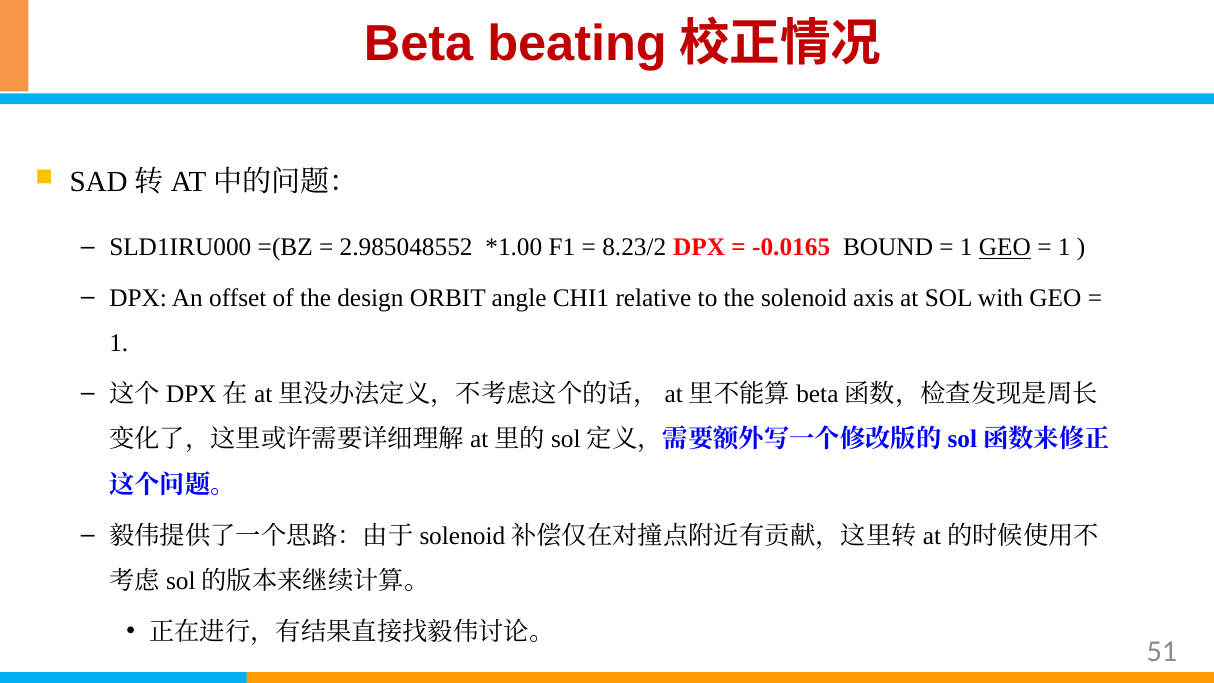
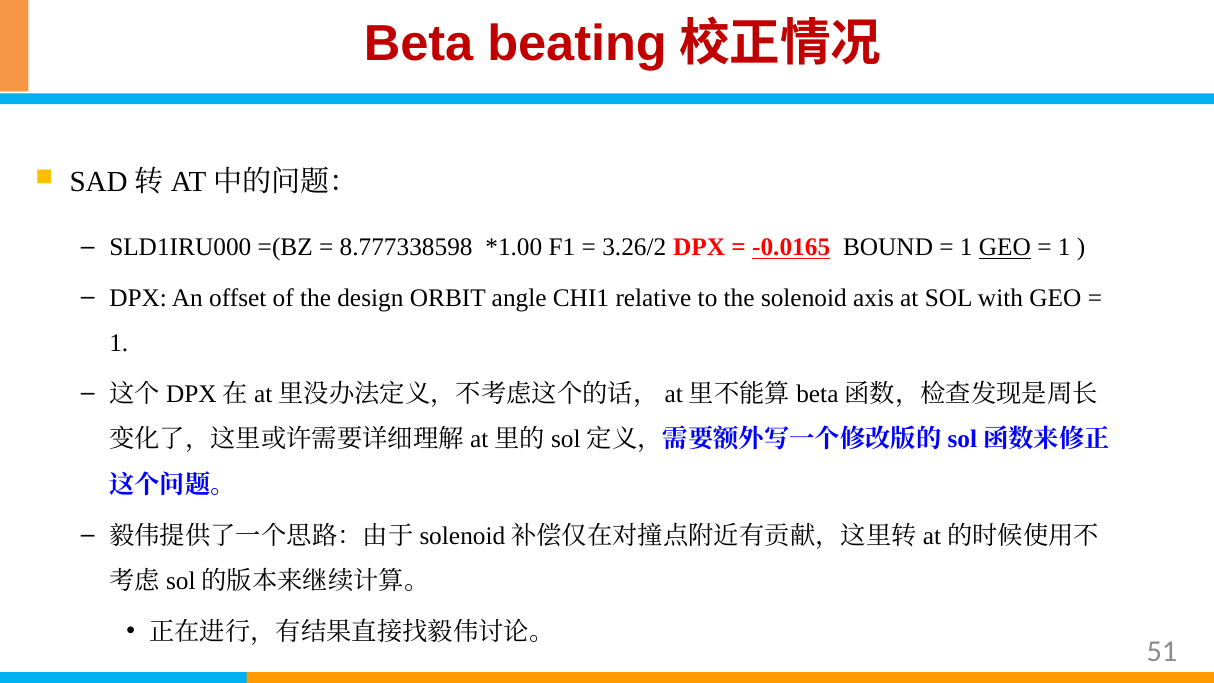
2.985048552: 2.985048552 -> 8.777338598 (406, 247)
8.23/2: 8.23/2 -> 3.26/2 (634, 247)
-0.0165 underline: none -> present (791, 247)
